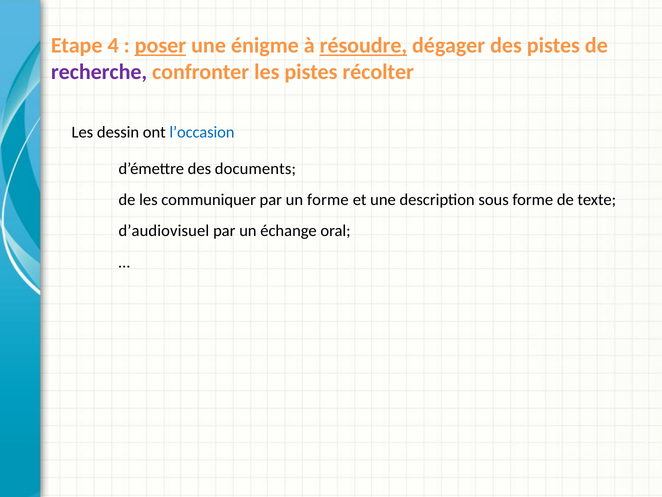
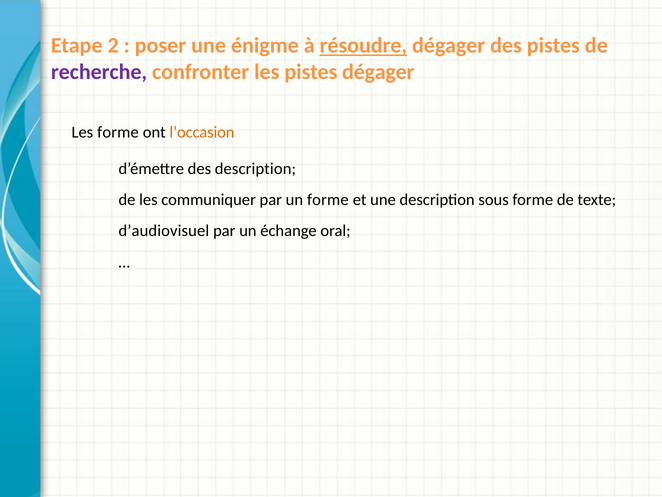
4: 4 -> 2 (113, 46)
poser underline: present -> none (160, 46)
pistes récolter: récolter -> dégager (378, 72)
Les dessin: dessin -> forme (118, 132)
l’occasion colour: blue -> orange (202, 132)
des documents: documents -> description (255, 169)
